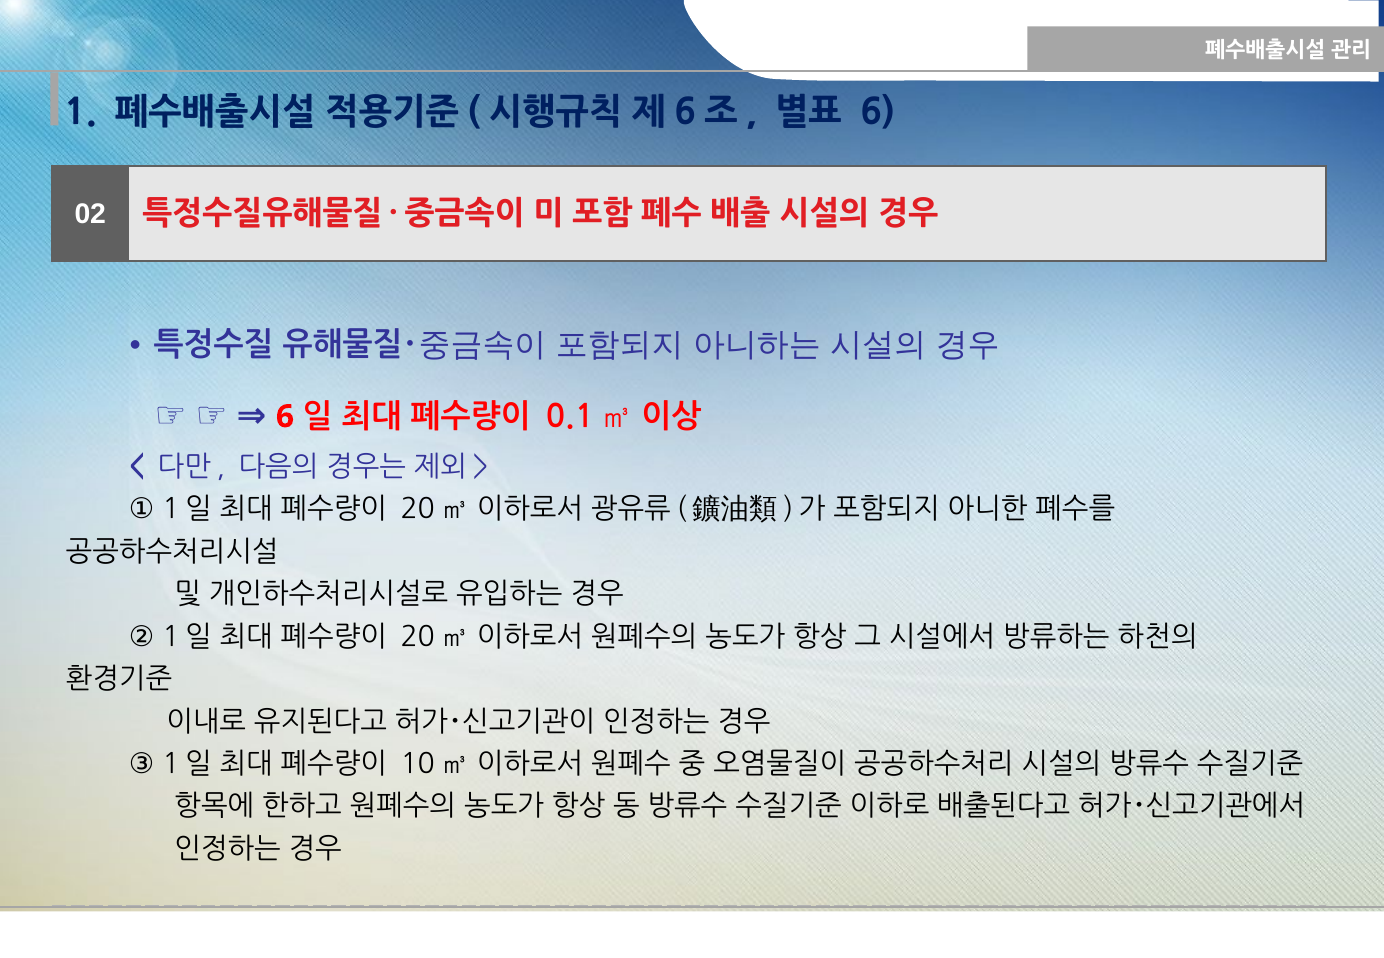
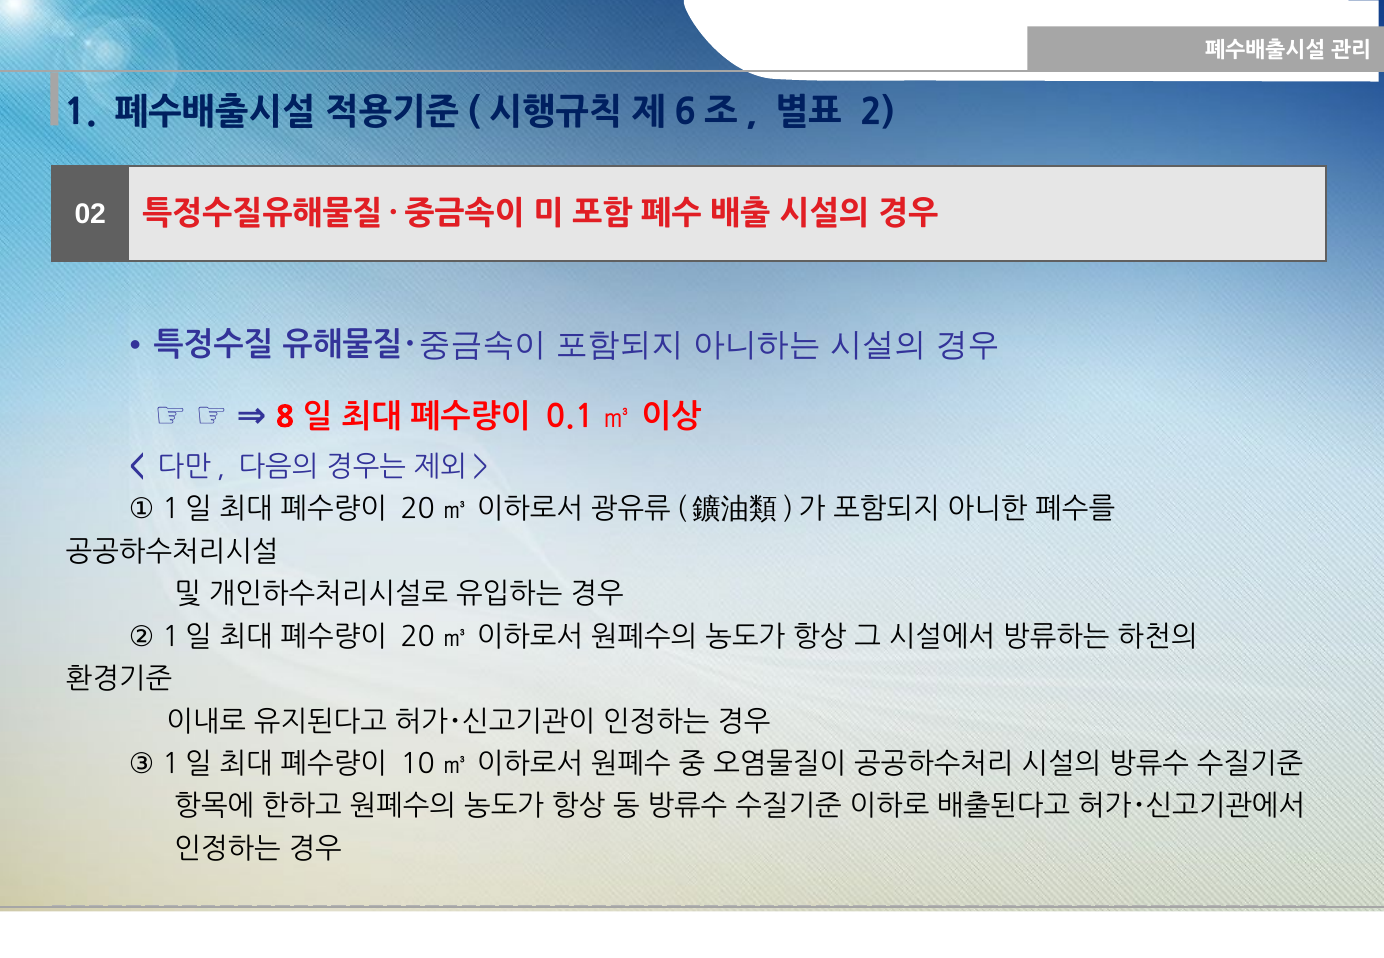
6: 6 -> 2 (878, 113)
6: 6 -> 8 (285, 417)
